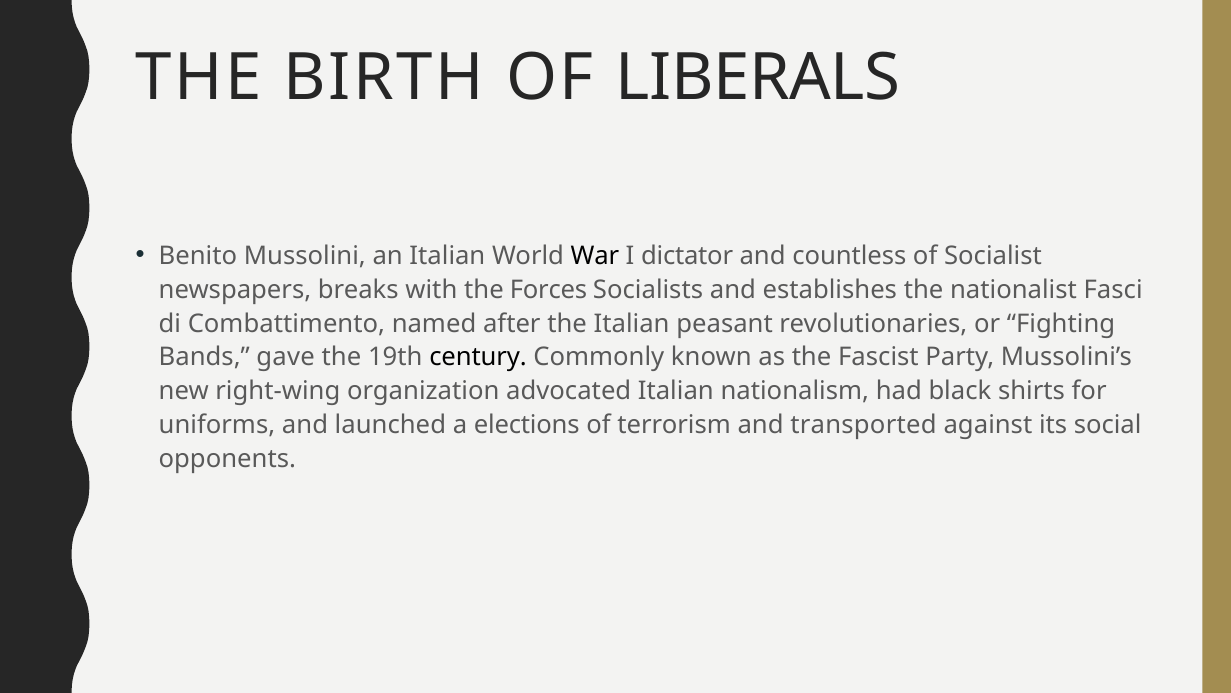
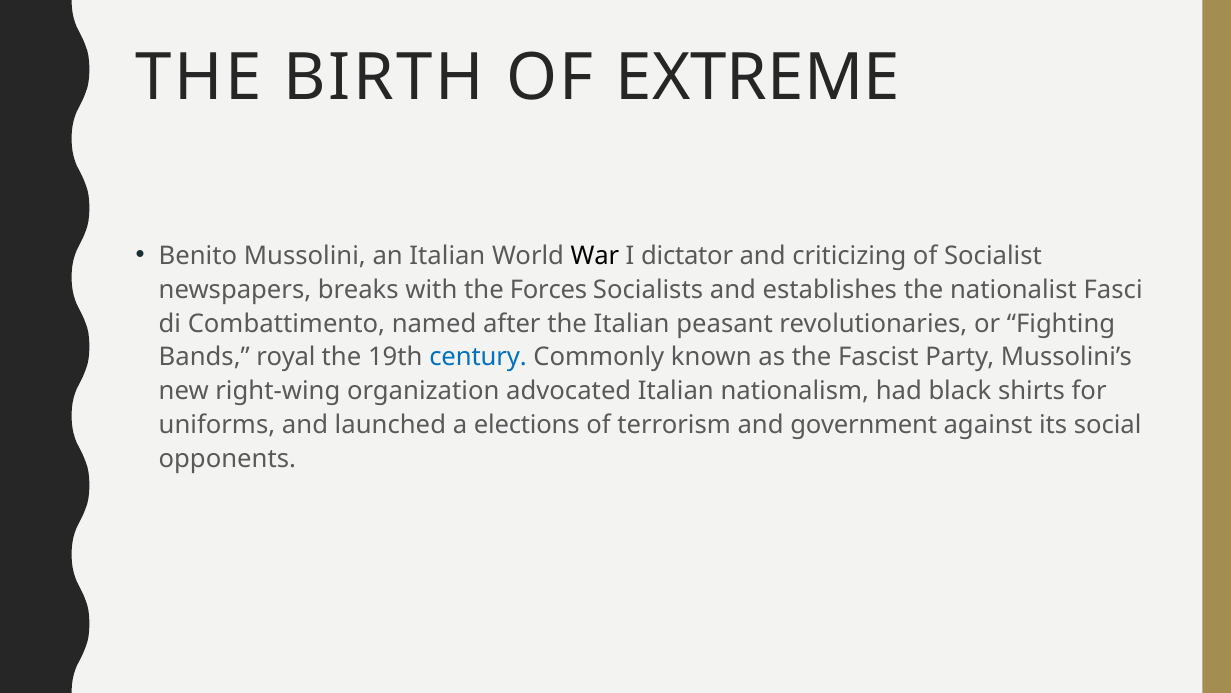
LIBERALS: LIBERALS -> EXTREME (758, 78)
countless: countless -> criticizing (849, 256)
gave: gave -> royal (286, 357)
century colour: black -> blue (478, 357)
transported: transported -> government (864, 425)
